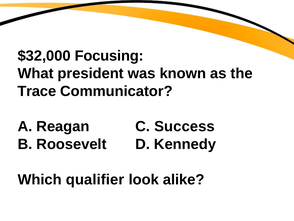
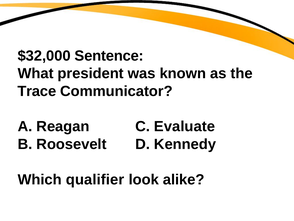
Focusing: Focusing -> Sentence (109, 56)
Success: Success -> Evaluate (185, 126)
